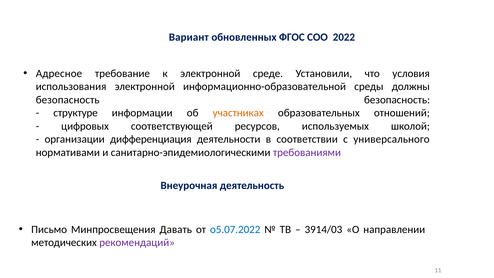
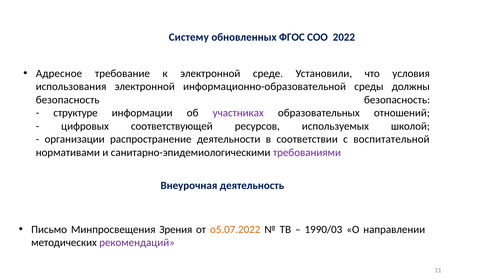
Вариант: Вариант -> Систему (189, 37)
участниках colour: orange -> purple (238, 113)
дифференциация: дифференциация -> распространение (151, 139)
универсального: универсального -> воспитательной (391, 139)
Давать: Давать -> Зрения (176, 229)
о5.07.2022 colour: blue -> orange (235, 229)
3914/03: 3914/03 -> 1990/03 (323, 229)
